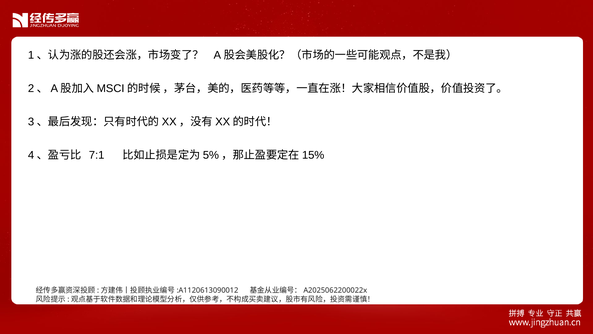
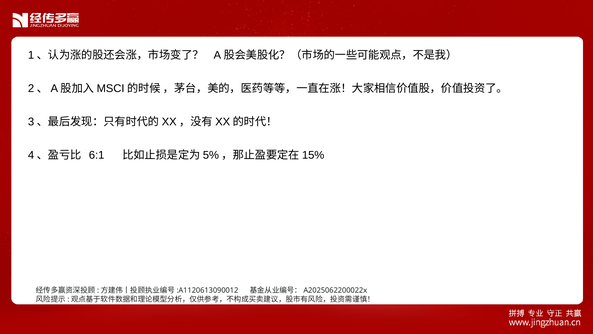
7:1: 7:1 -> 6:1 (97, 155)
